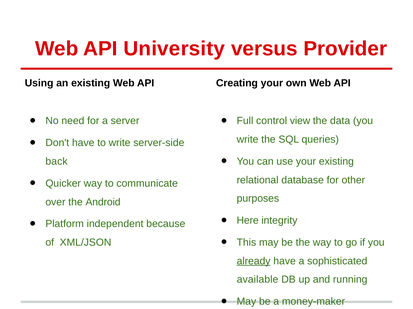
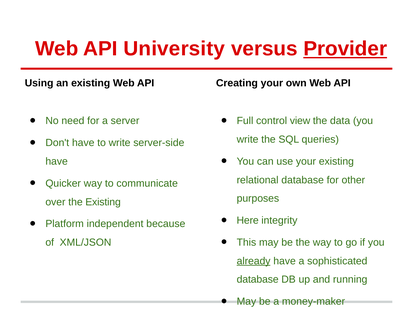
Provider underline: none -> present (345, 49)
back: back -> have (57, 162)
the Android: Android -> Existing (103, 202)
available: available -> database (258, 280)
